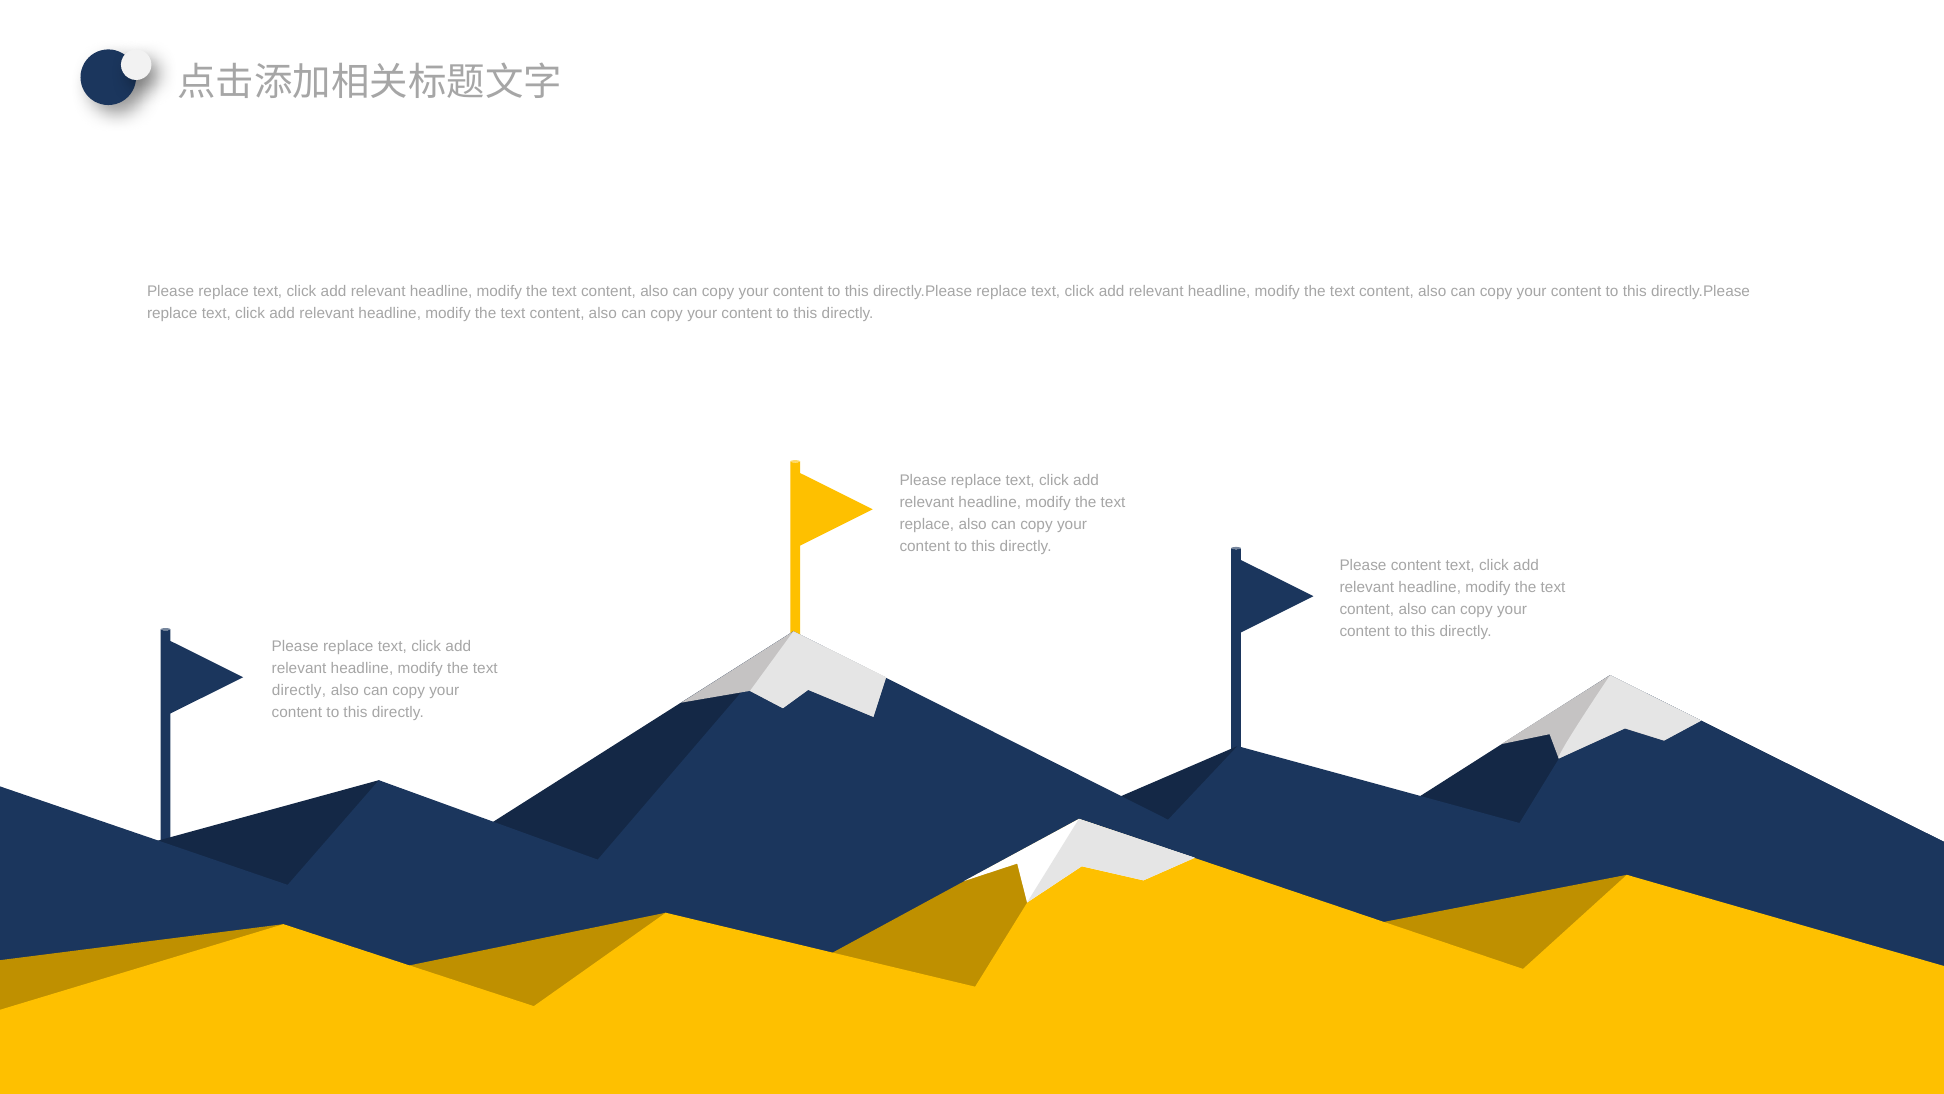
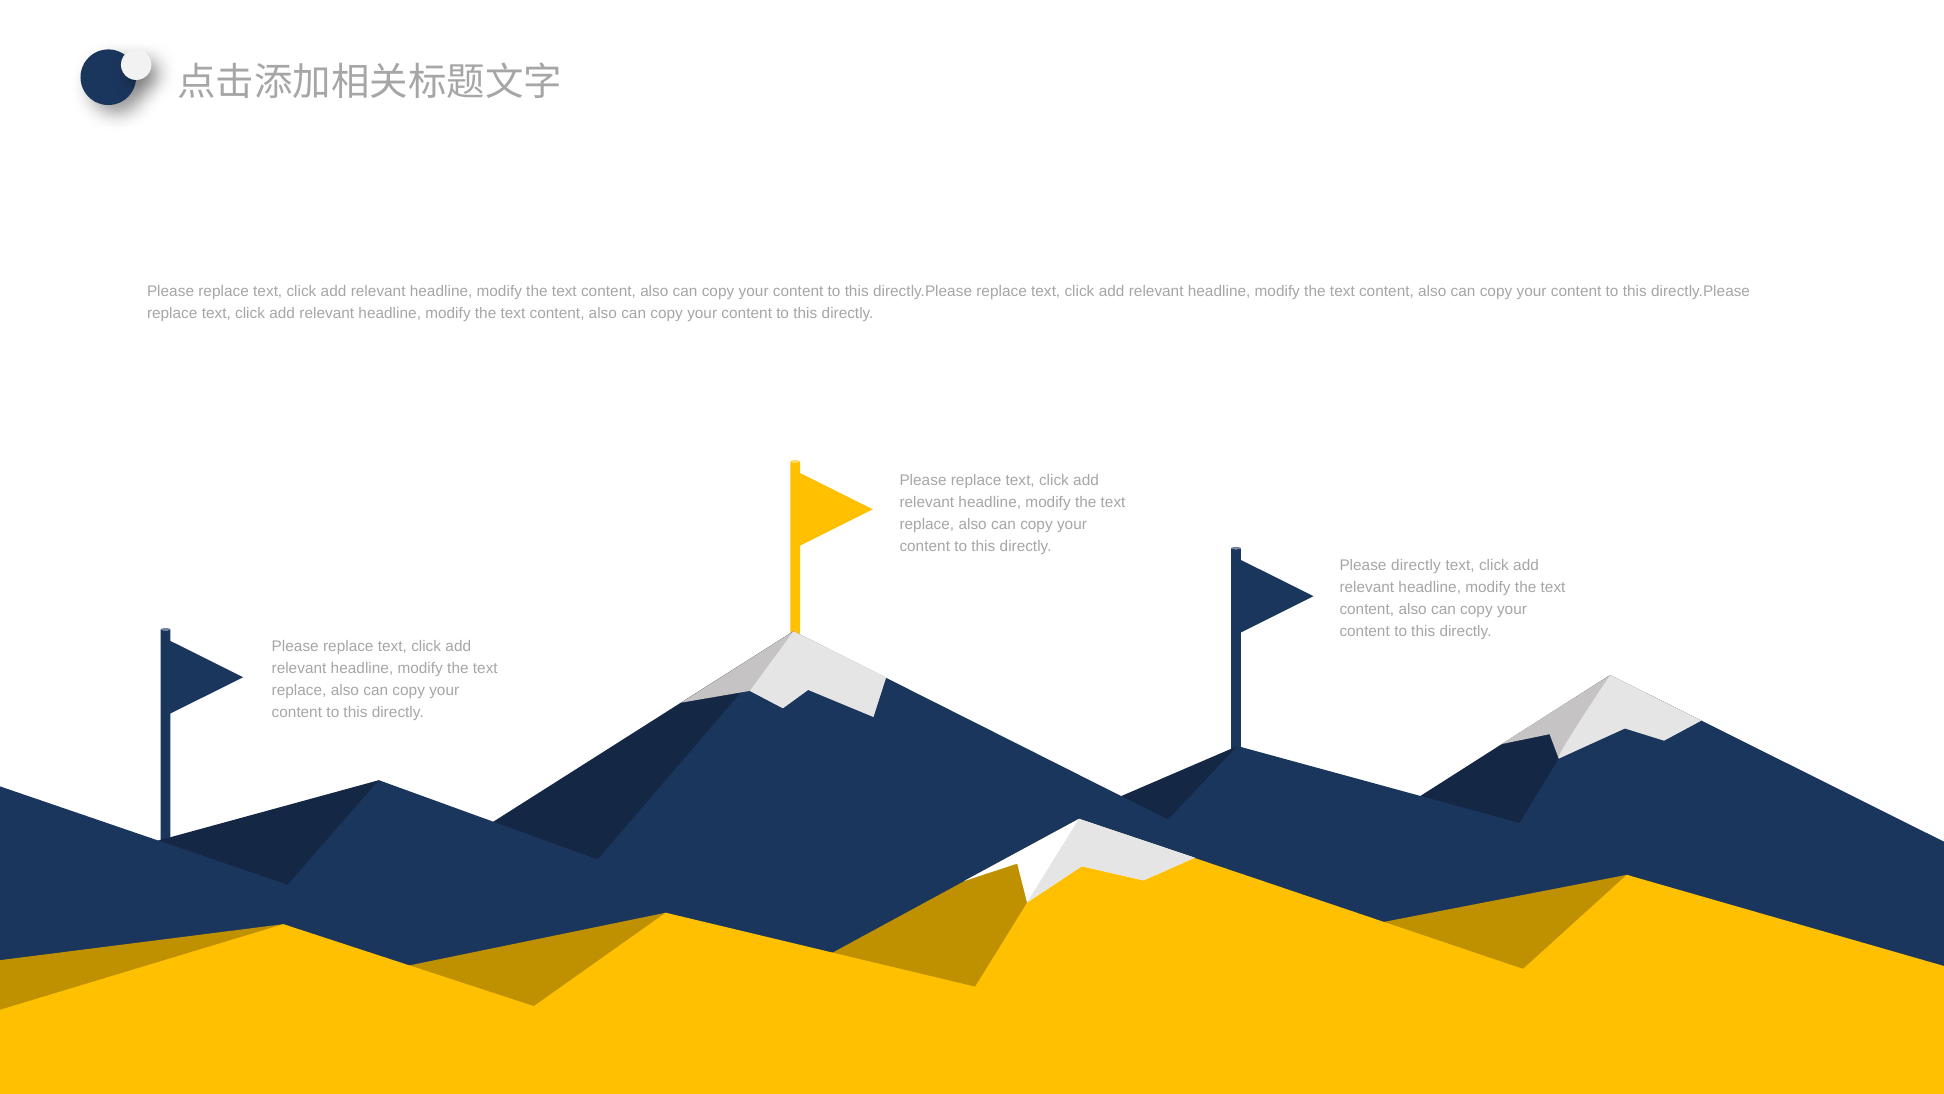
Please content: content -> directly (1416, 565)
directly: directly -> replace (299, 690)
